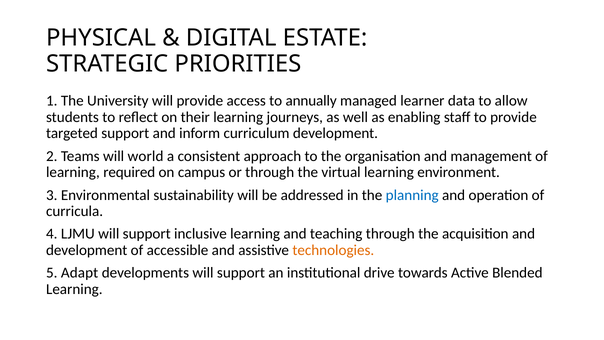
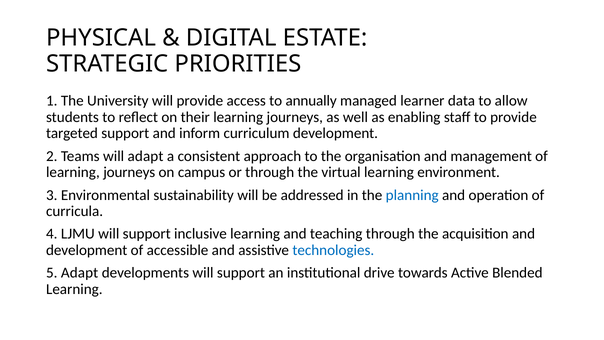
will world: world -> adapt (146, 156)
required: required -> journeys (129, 172)
technologies colour: orange -> blue (333, 250)
